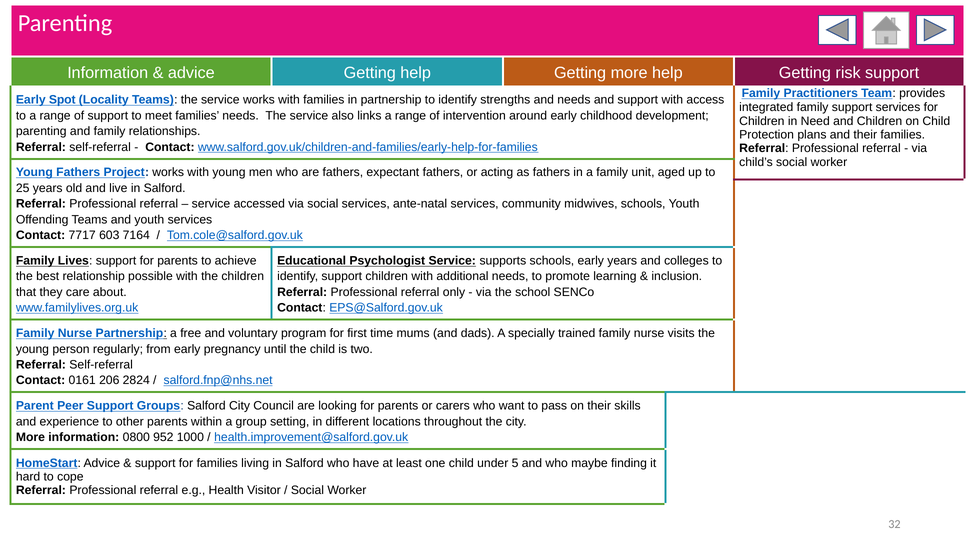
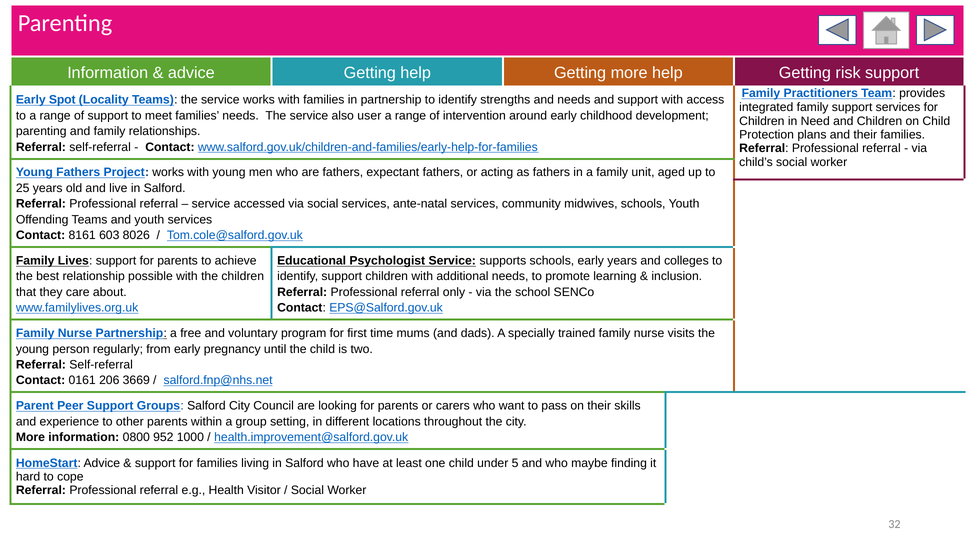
links: links -> user (369, 115)
7717: 7717 -> 8161 (82, 235)
7164: 7164 -> 8026 (136, 235)
2824: 2824 -> 3669 (136, 380)
